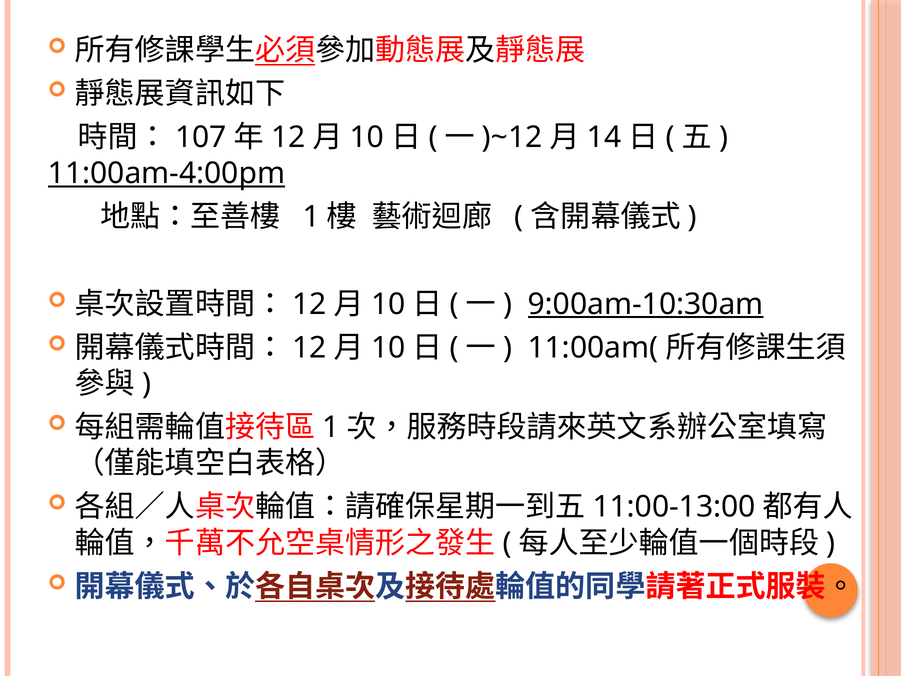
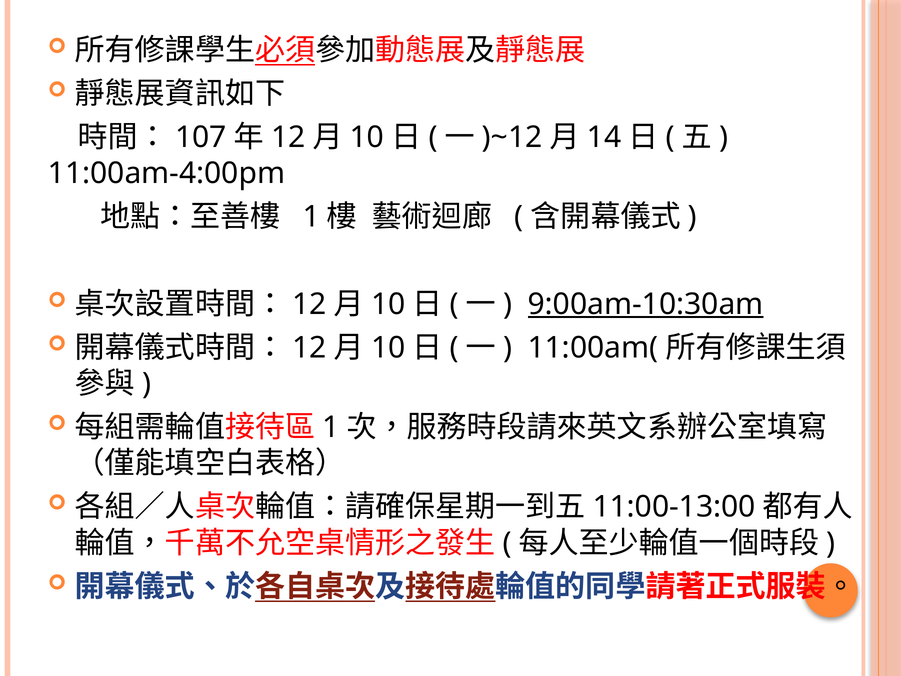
11:00am-4:00pm underline: present -> none (167, 173)
